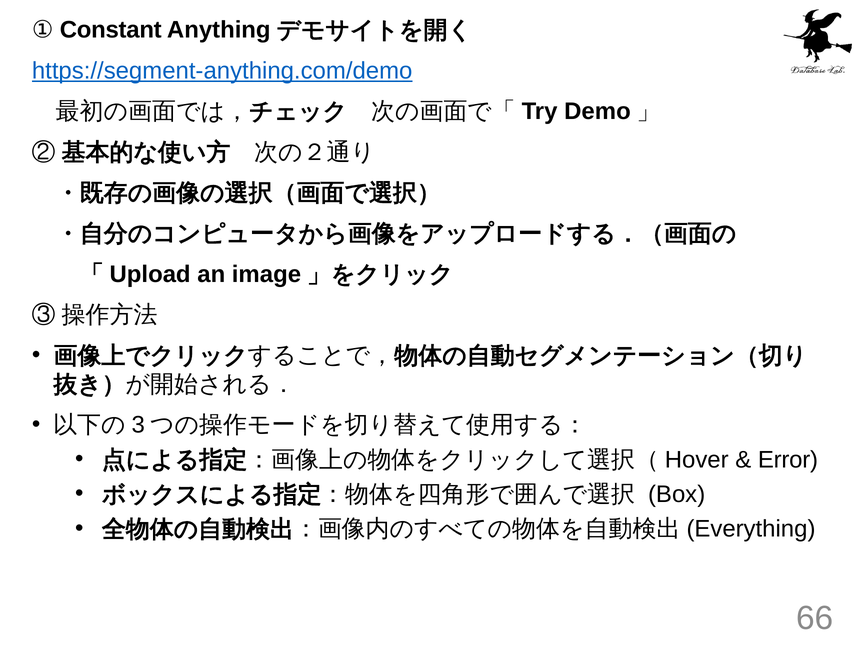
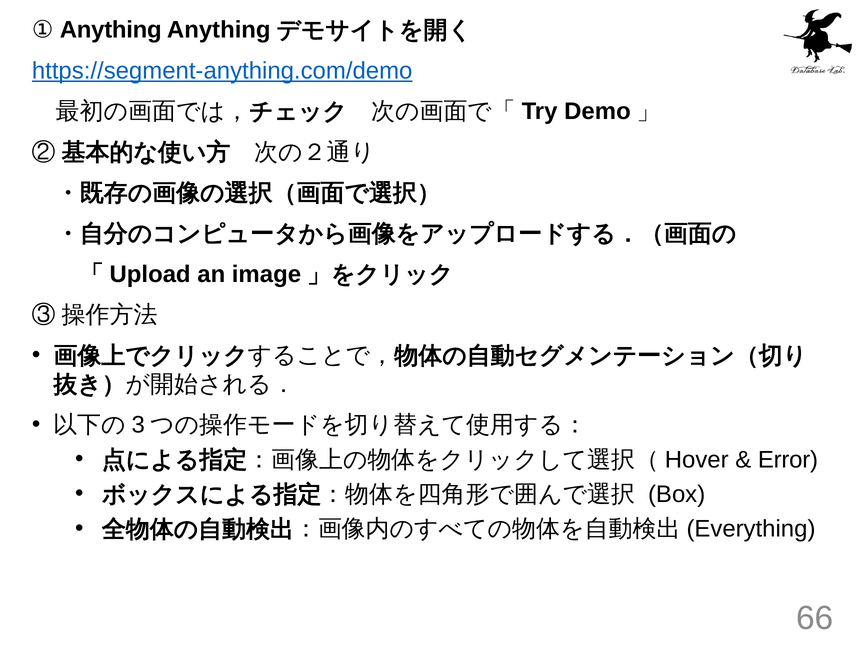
Constant: Constant -> Anything (111, 30)
